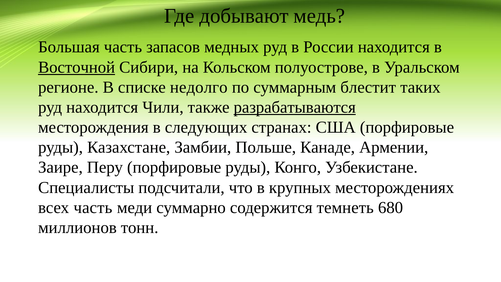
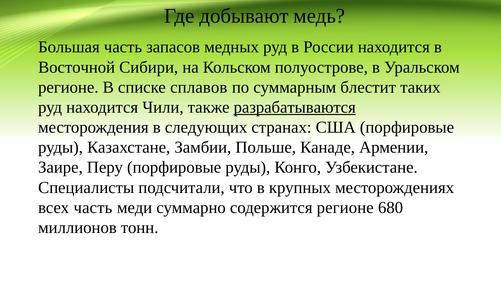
Восточной underline: present -> none (77, 67)
недолго: недолго -> сплавов (199, 87)
содержится темнеть: темнеть -> регионе (345, 207)
